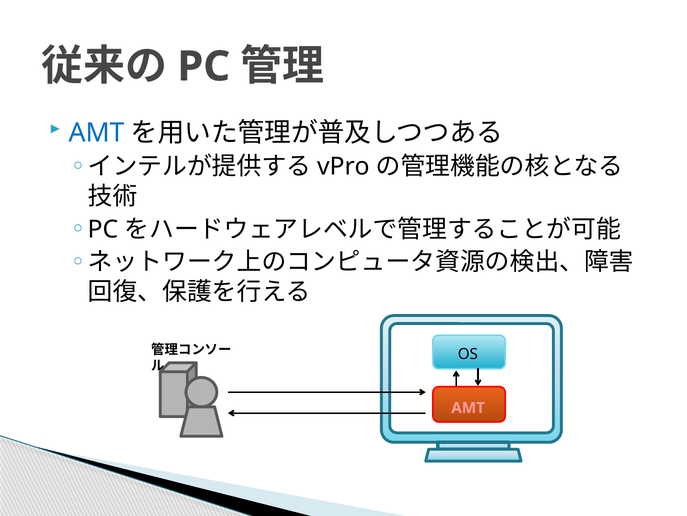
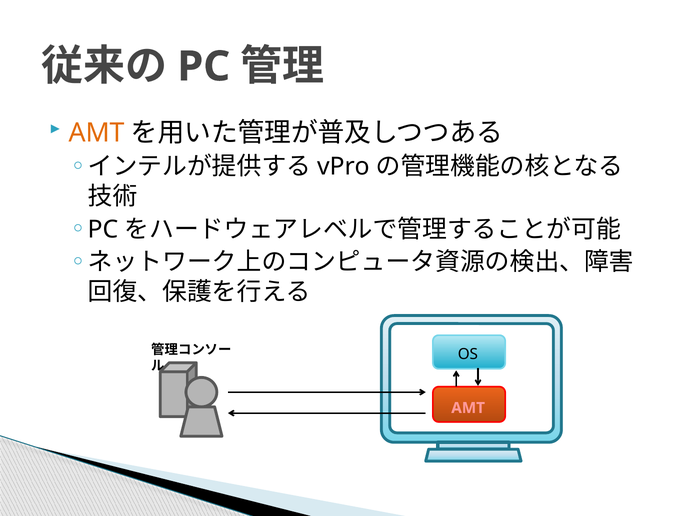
AMT colour: blue -> orange (97, 133)
